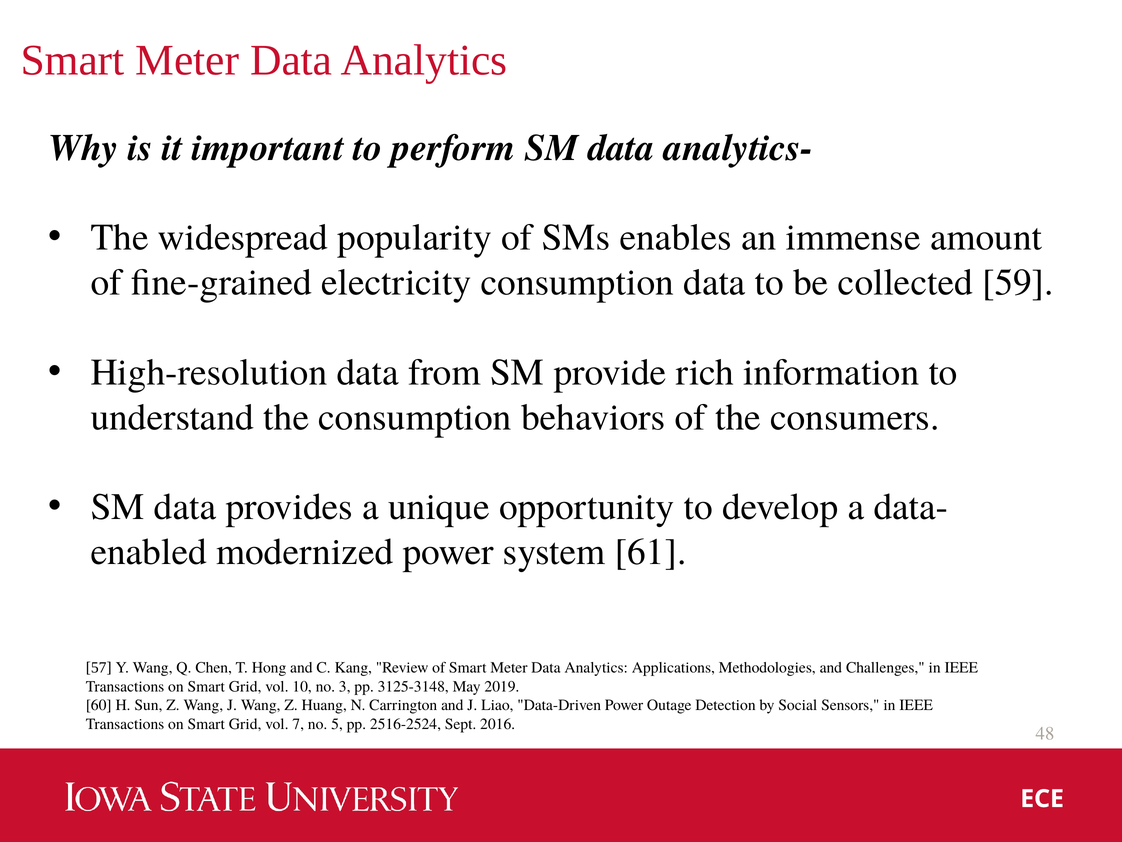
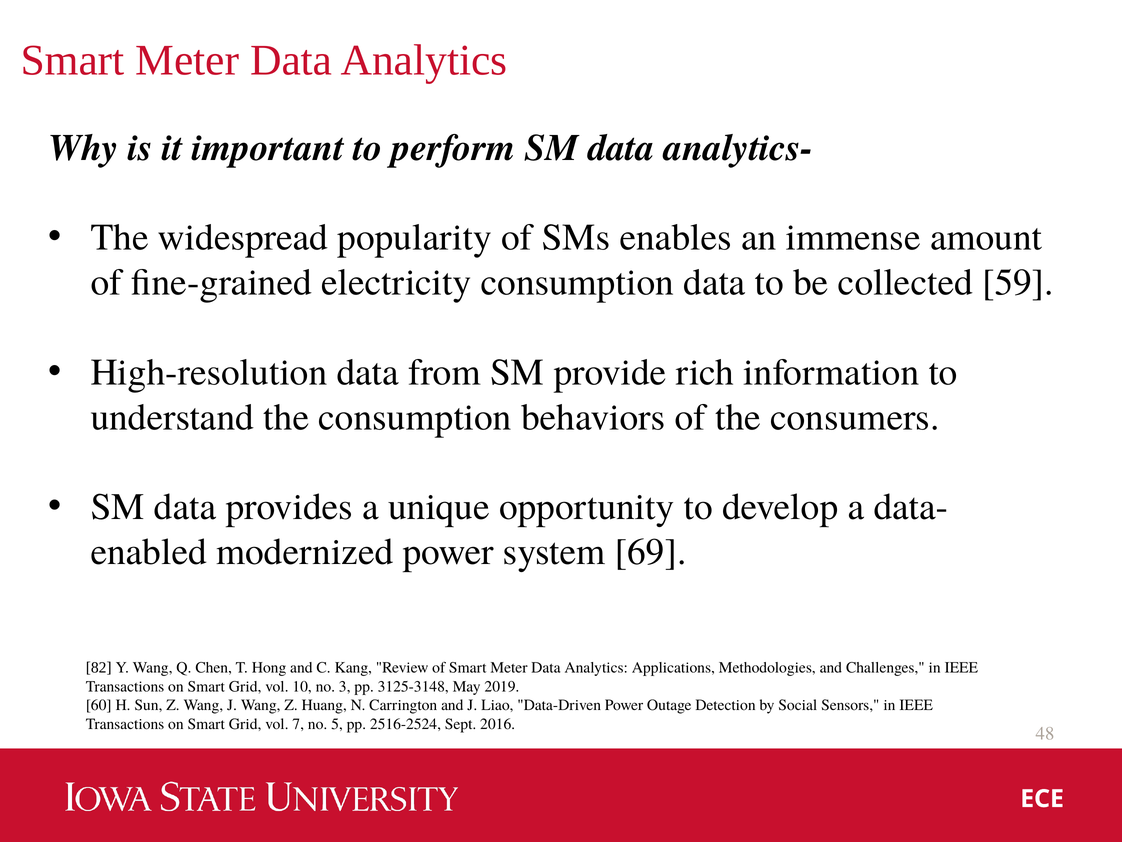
61: 61 -> 69 (651, 552)
57: 57 -> 82 (99, 667)
